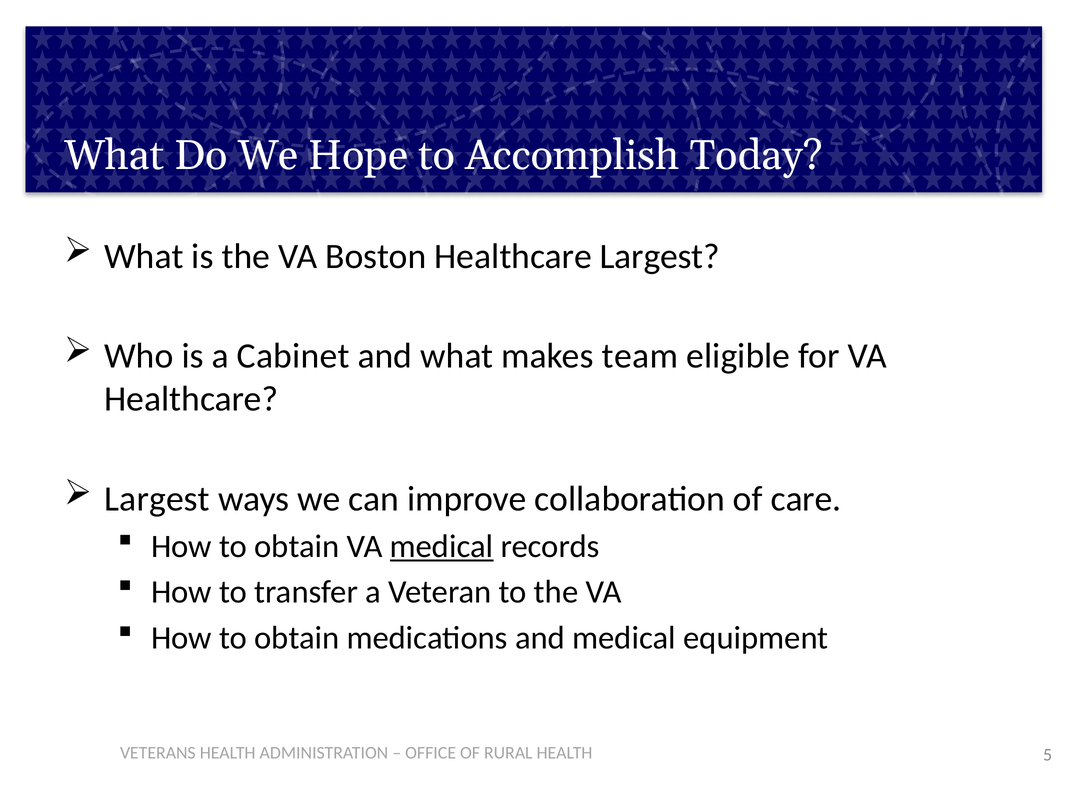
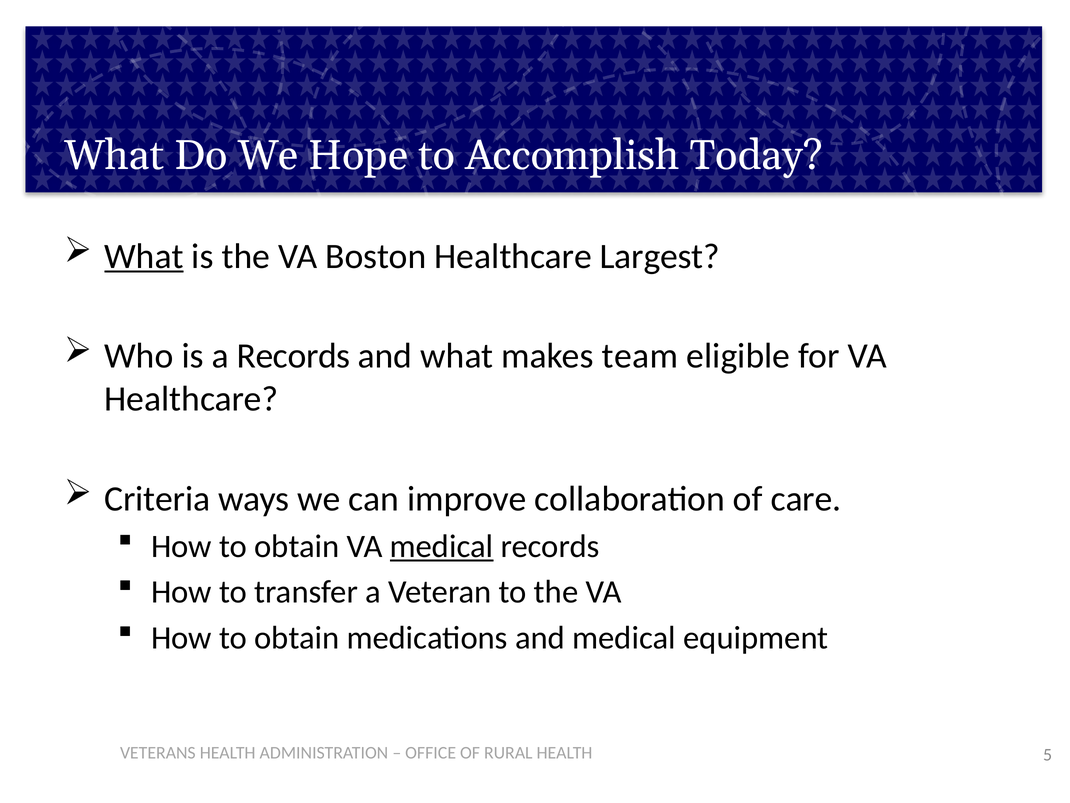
What underline: none -> present (144, 256)
a Cabinet: Cabinet -> Records (293, 356)
Largest: Largest -> Criteria (157, 499)
